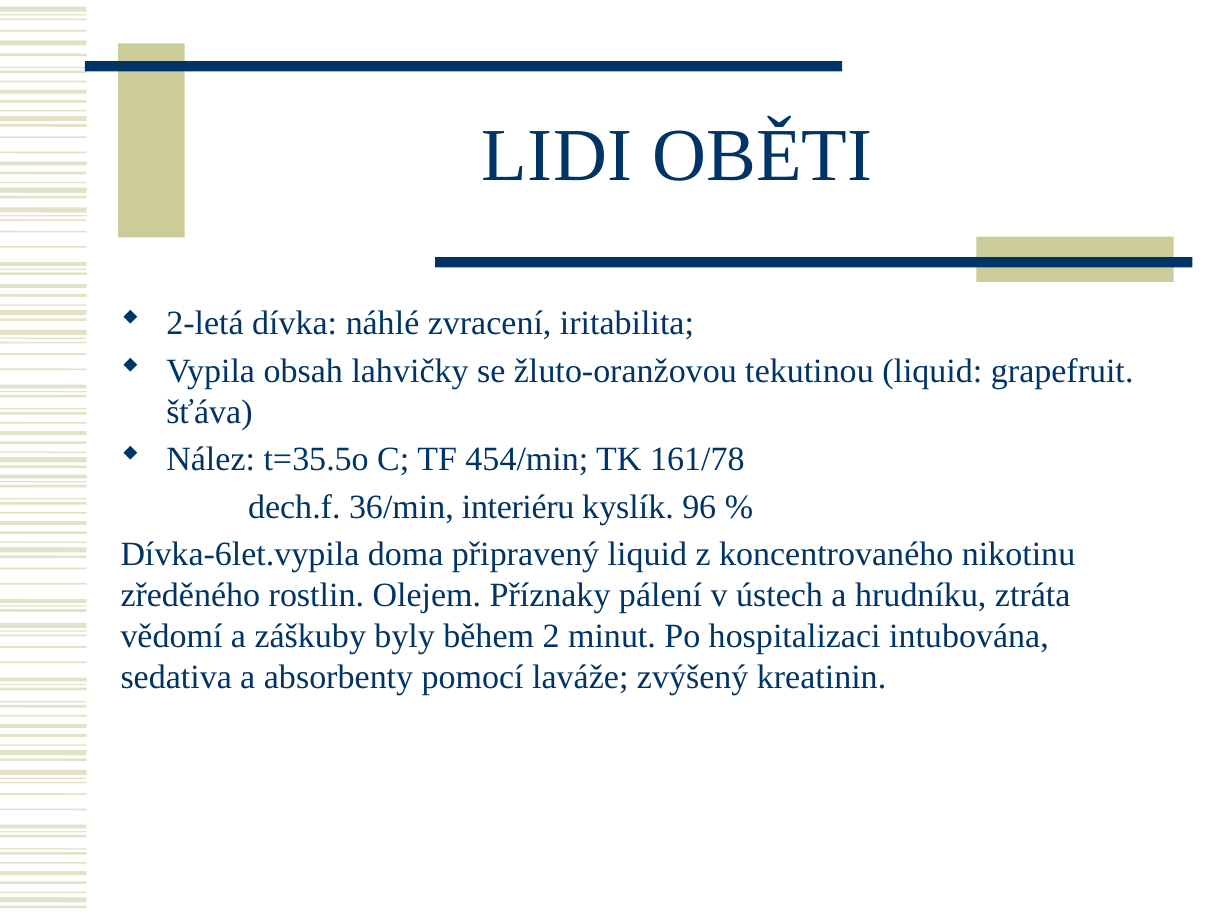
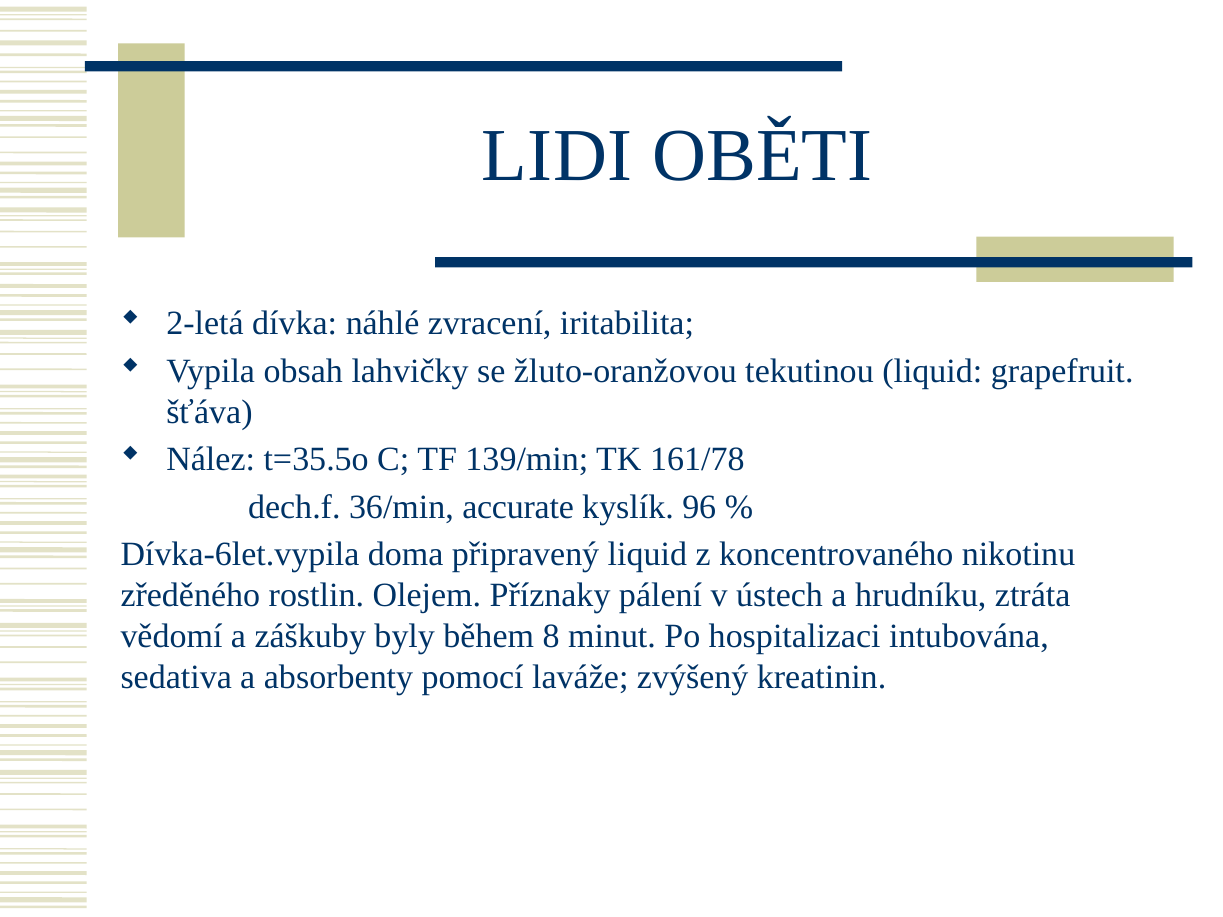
454/min: 454/min -> 139/min (527, 460)
interiéru: interiéru -> accurate (518, 507)
2: 2 -> 8 (551, 636)
